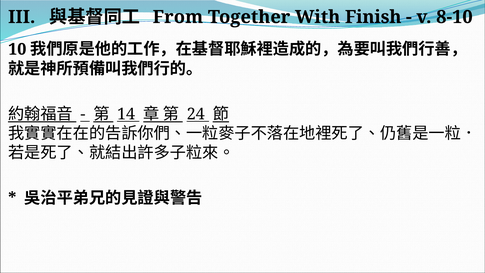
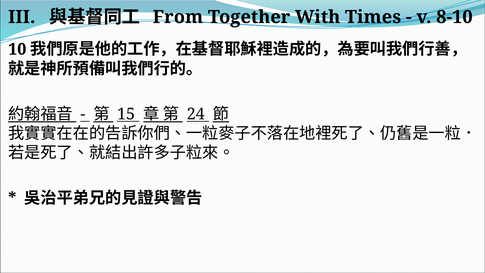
Finish: Finish -> Times (373, 17)
14: 14 -> 15 (126, 114)
